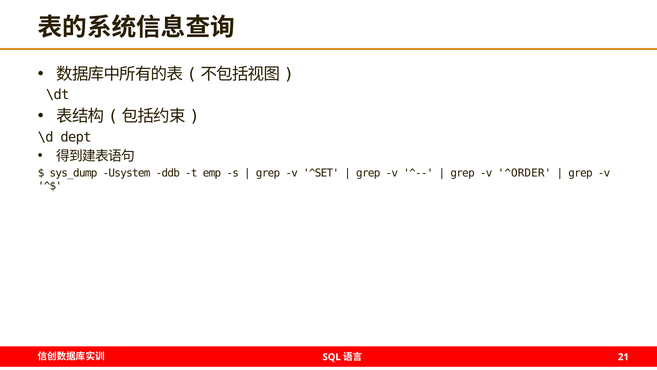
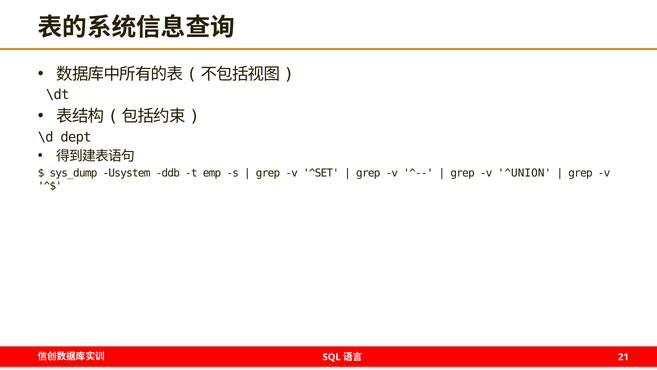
^ORDER: ^ORDER -> ^UNION (524, 173)
